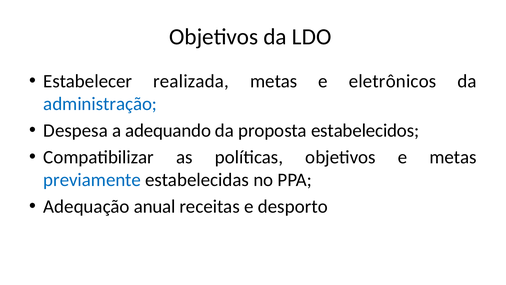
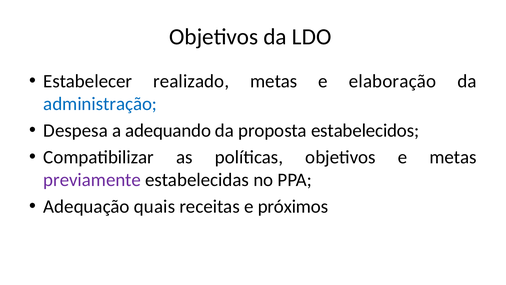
realizada: realizada -> realizado (191, 81)
eletrônicos: eletrônicos -> elaboração (393, 81)
previamente colour: blue -> purple (92, 180)
anual: anual -> quais (155, 206)
desporto: desporto -> próximos (293, 206)
